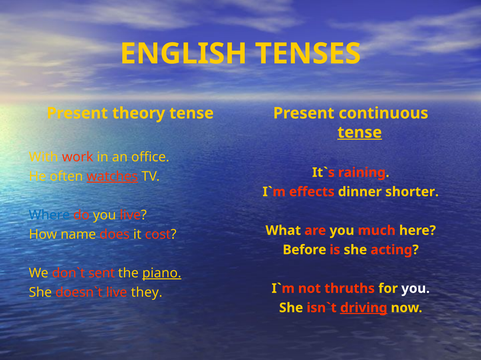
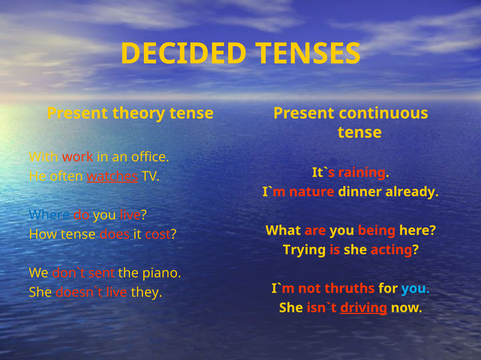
ENGLISH: ENGLISH -> DECIDED (183, 54)
tense underline: present -> none (360, 133)
effects: effects -> nature (312, 192)
shorter: shorter -> already (412, 192)
much: much -> being (377, 231)
How name: name -> tense (78, 235)
Before: Before -> Trying (304, 250)
piano underline: present -> none (162, 274)
you colour: white -> light blue (416, 289)
